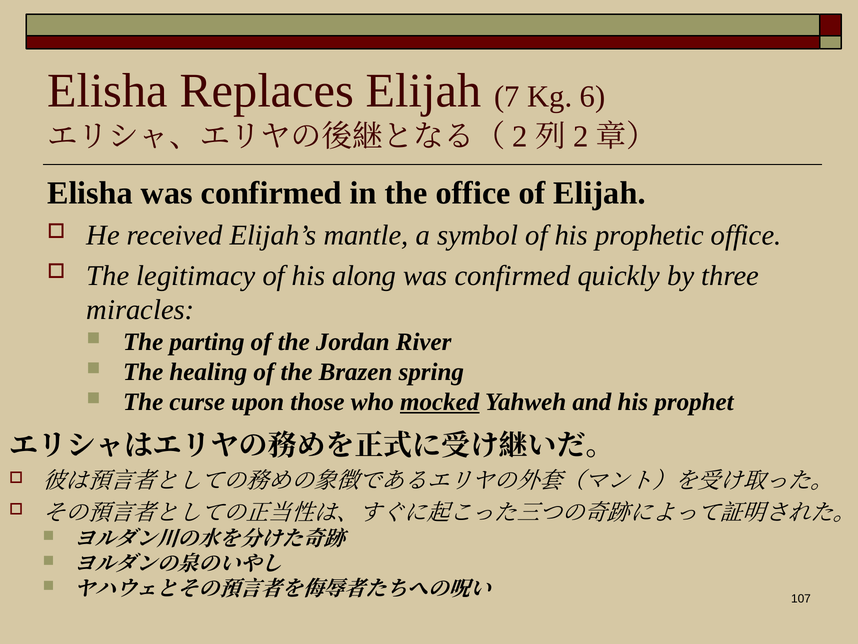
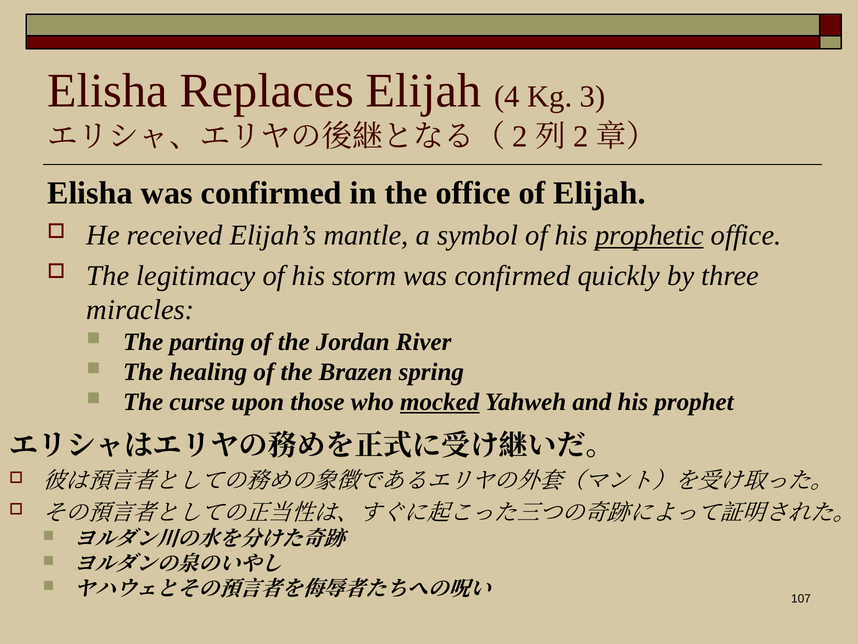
7: 7 -> 4 (507, 96)
6: 6 -> 3 (593, 96)
prophetic underline: none -> present (649, 235)
along: along -> storm (364, 275)
